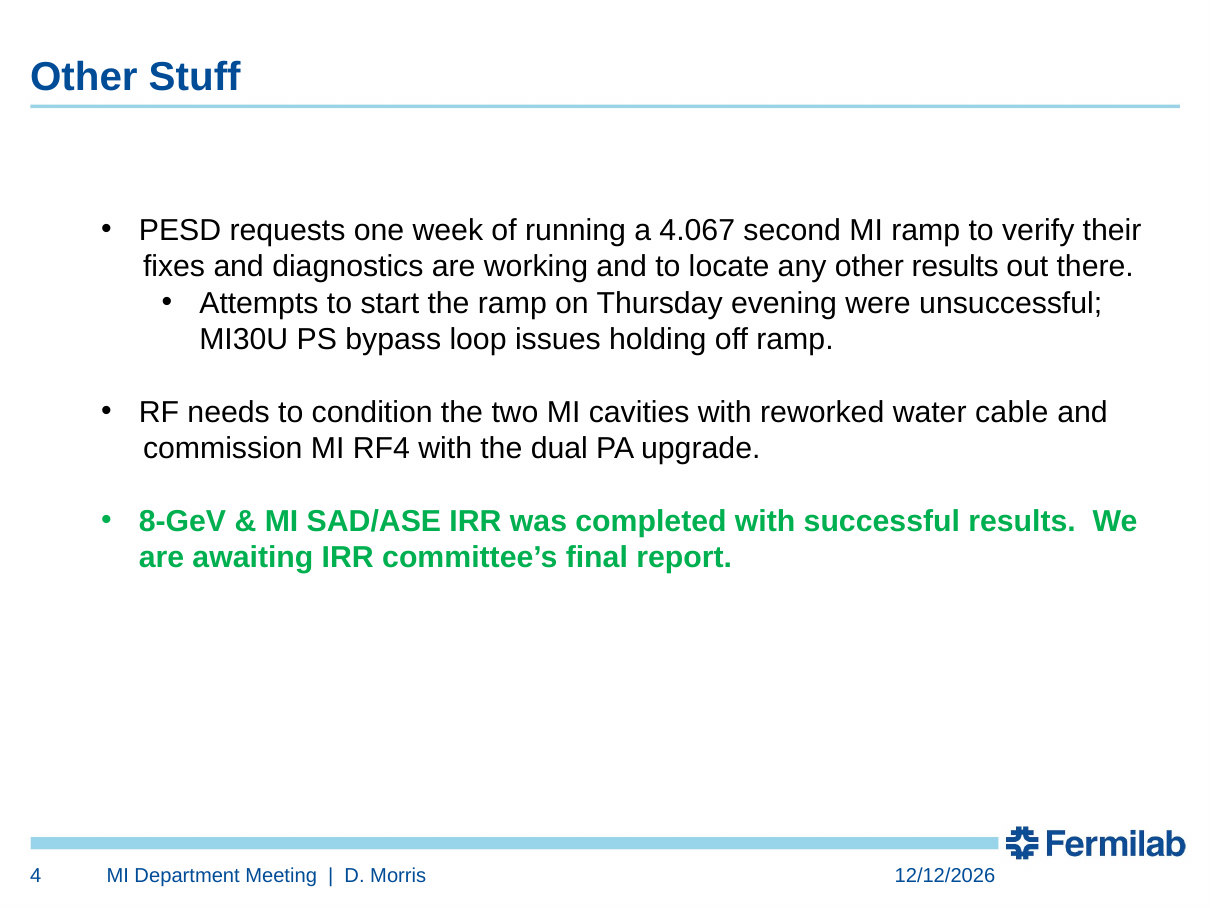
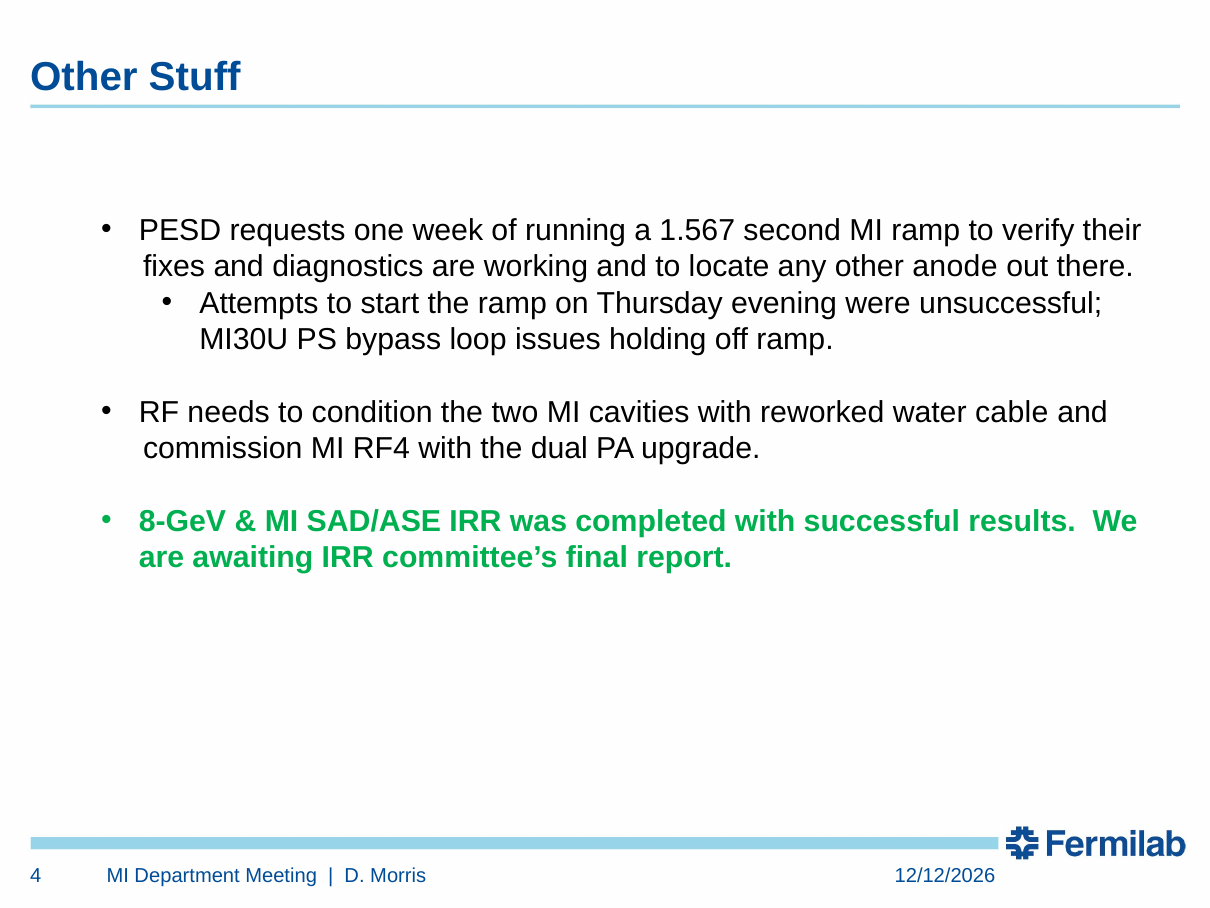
4.067: 4.067 -> 1.567 (697, 230)
other results: results -> anode (955, 267)
